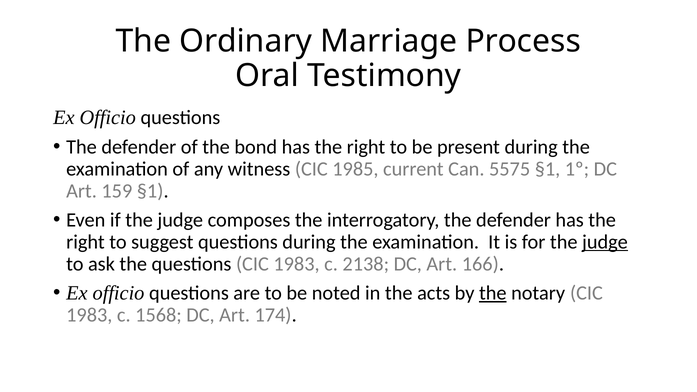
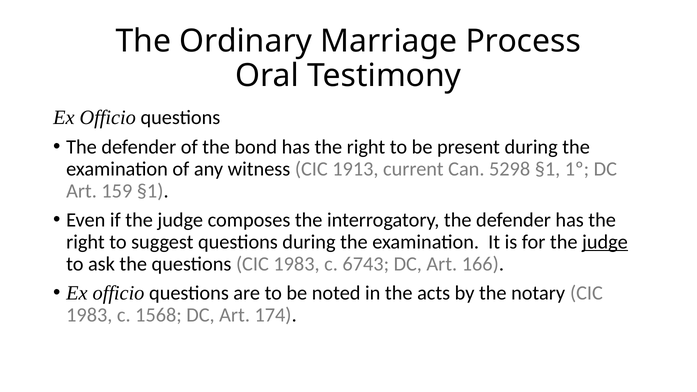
1985: 1985 -> 1913 (355, 169)
5575: 5575 -> 5298 (510, 169)
2138: 2138 -> 6743 (366, 264)
the underline: present -> none (493, 293)
